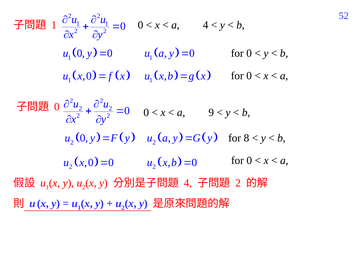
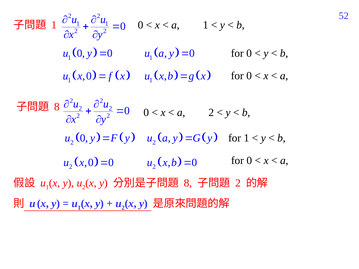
a 4: 4 -> 1 (206, 25)
0: 0 -> 8 (57, 107)
a 9: 9 -> 2 (211, 113)
for 8: 8 -> 1 (246, 138)
4: 4 -> 8 (188, 183)
